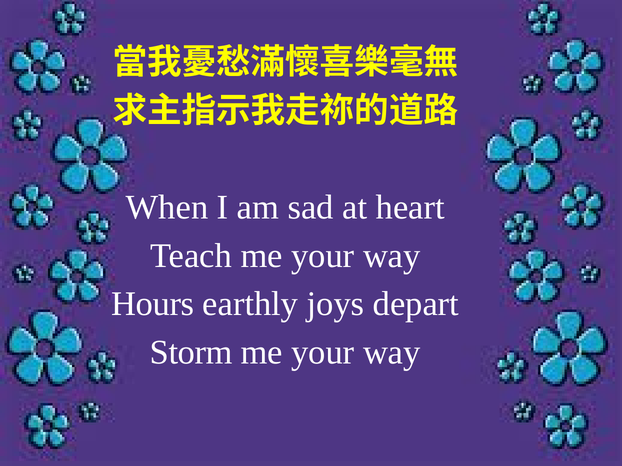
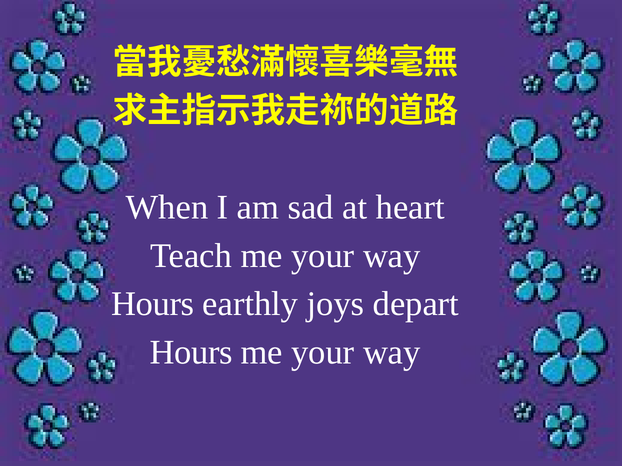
Storm: Storm -> Hours (191, 353)
